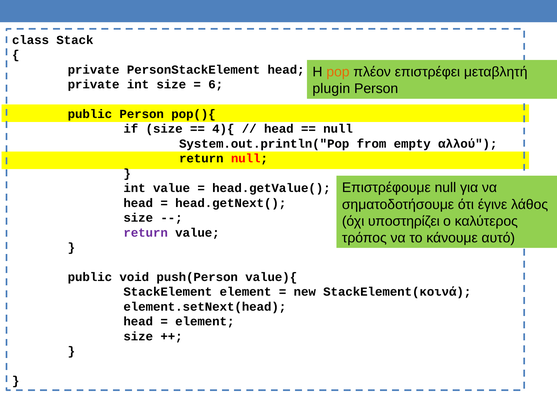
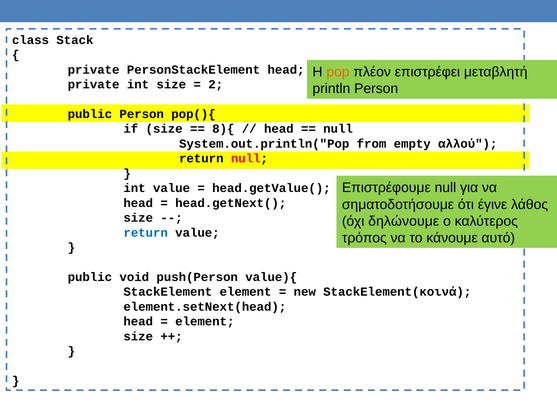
6: 6 -> 2 (216, 85)
plugin: plugin -> println (331, 89)
4){: 4){ -> 8){ (223, 129)
υποστηρίζει: υποστηρίζει -> δηλώνουμε (404, 221)
return colour: purple -> blue (146, 233)
